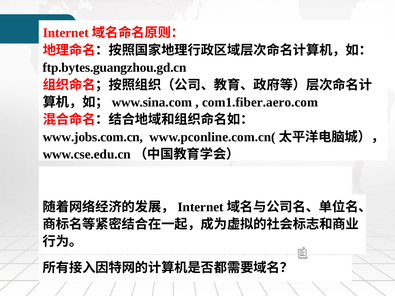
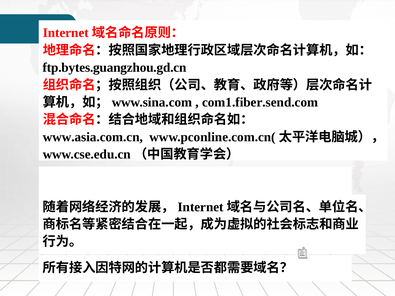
com1.fiber.aero.com: com1.fiber.aero.com -> com1.fiber.send.com (260, 102)
www.jobs.com.cn: www.jobs.com.cn -> www.asia.com.cn (93, 137)
